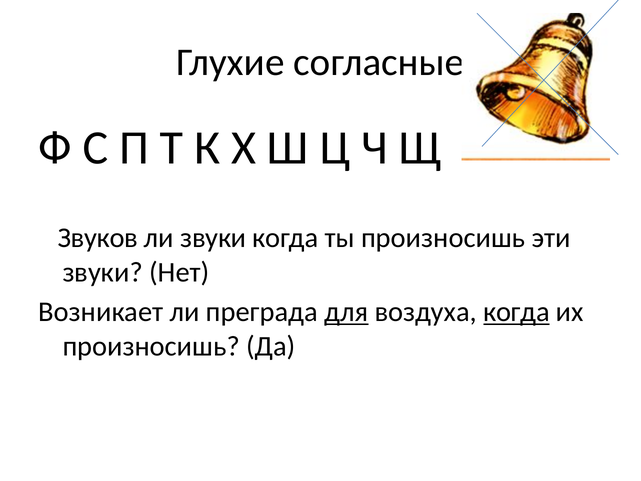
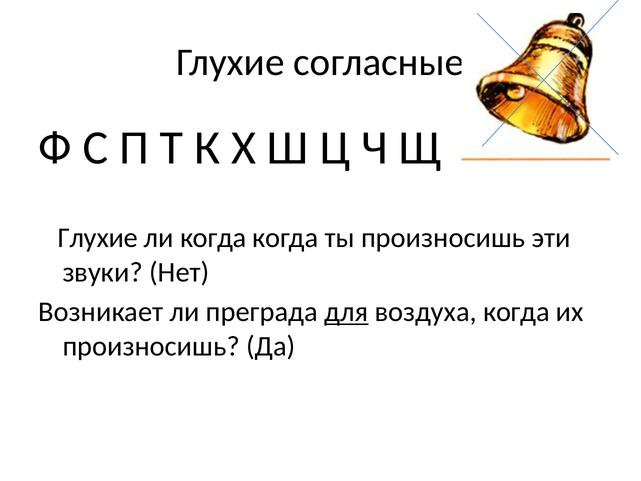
Звуков: Звуков -> Глухие (98, 238)
ли звуки: звуки -> когда (213, 238)
когда underline: present -> none (516, 312)
